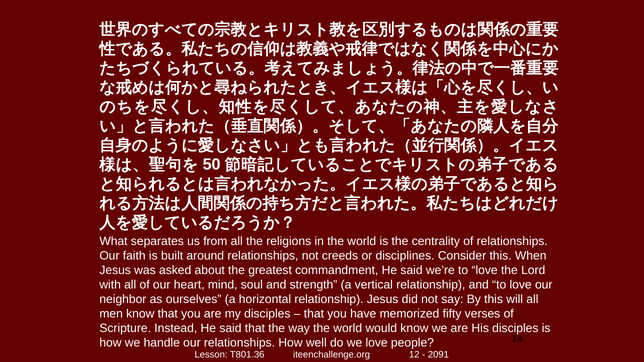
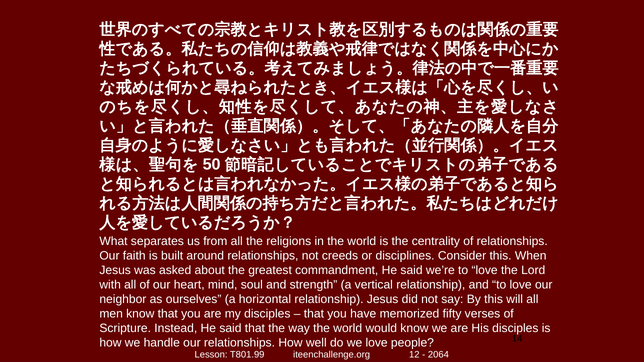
T801.36: T801.36 -> T801.99 (247, 355)
2091: 2091 -> 2064 (438, 355)
